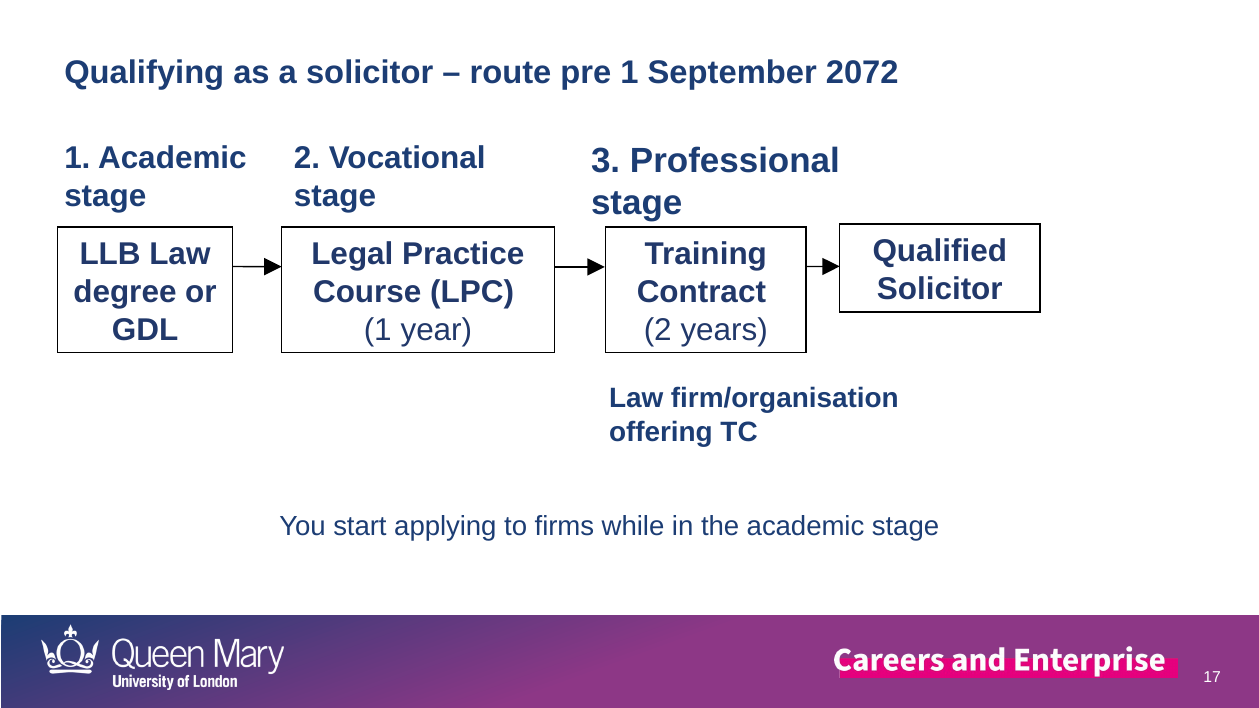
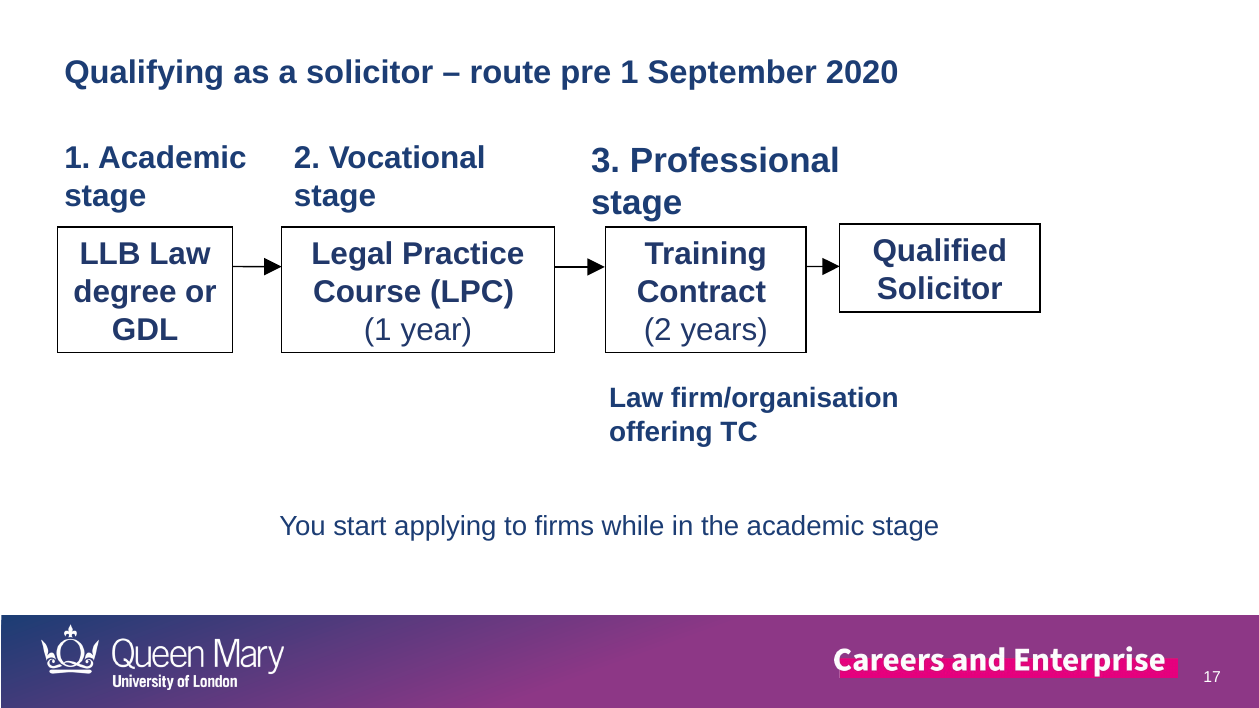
2072: 2072 -> 2020 (862, 72)
